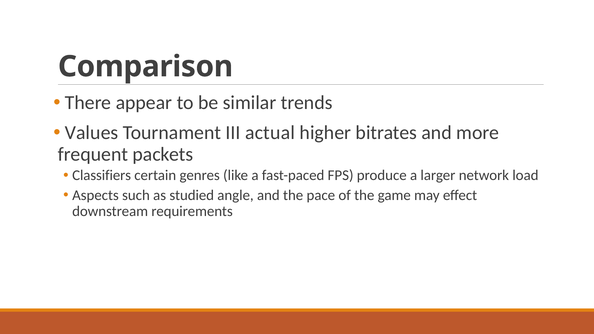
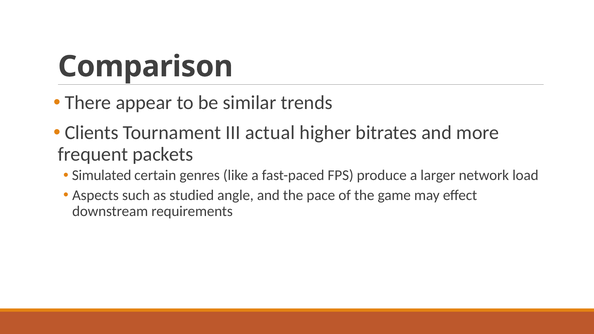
Values: Values -> Clients (92, 133)
Classifiers: Classifiers -> Simulated (102, 175)
